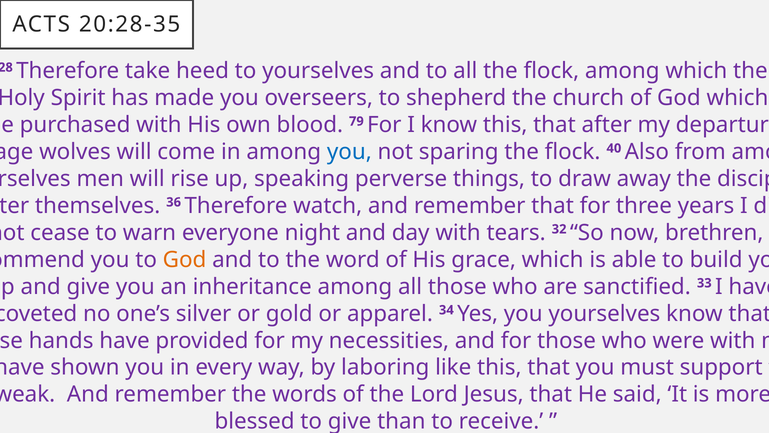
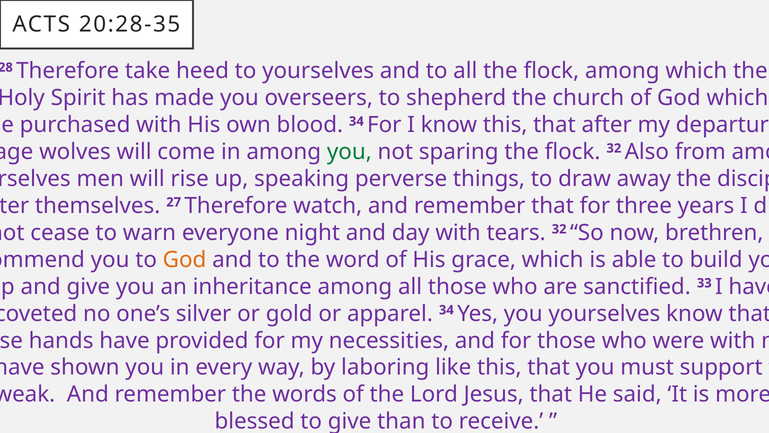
blood 79: 79 -> 34 (356, 121)
you colour: blue -> green (349, 152)
flock 40: 40 -> 32 (614, 148)
36: 36 -> 27 (174, 202)
